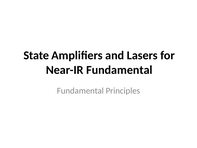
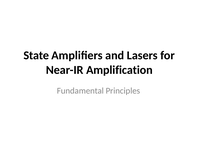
Near-IR Fundamental: Fundamental -> Amplification (119, 70)
